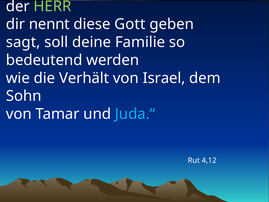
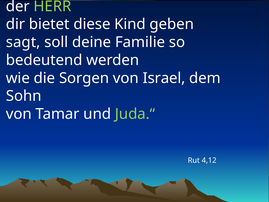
nennt: nennt -> bietet (49, 24)
Gott: Gott -> Kind (130, 24)
Verhält: Verhält -> Sorgen (84, 78)
Juda.“ colour: light blue -> light green (135, 114)
